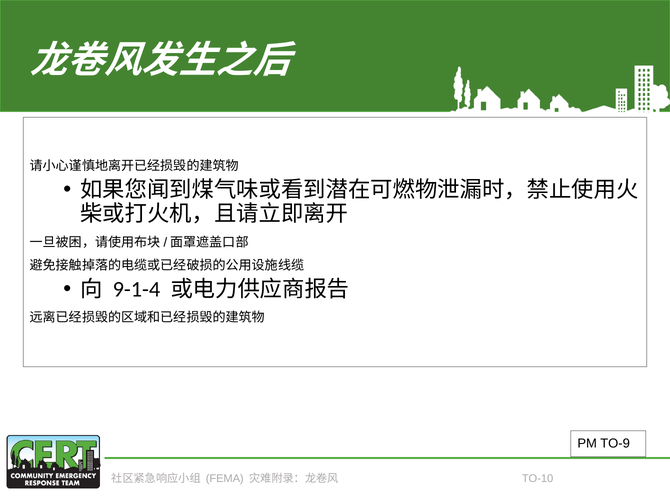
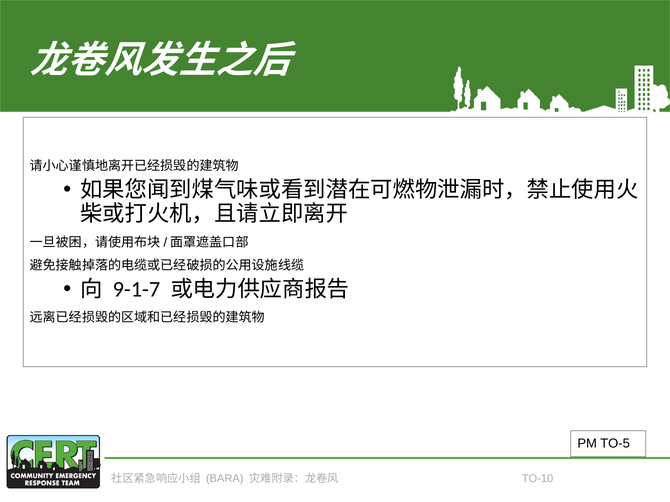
9-1-4: 9-1-4 -> 9-1-7 (136, 290)
TO-9: TO-9 -> TO-5 (615, 444)
FEMA: FEMA -> BARA (225, 479)
